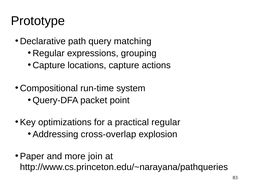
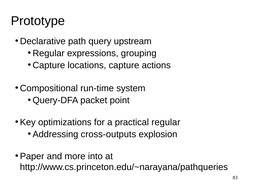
matching: matching -> upstream (133, 41)
cross-overlap: cross-overlap -> cross-outputs (108, 134)
join: join -> into (95, 156)
